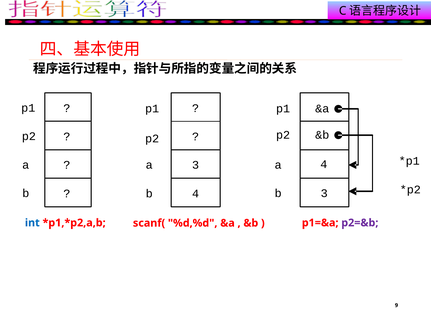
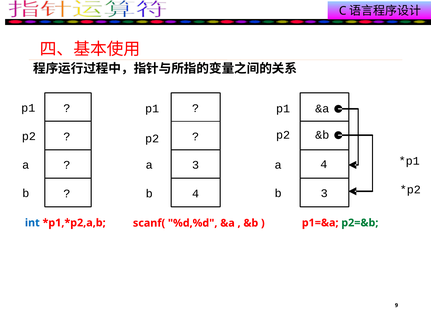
p2=&b colour: purple -> green (360, 223)
